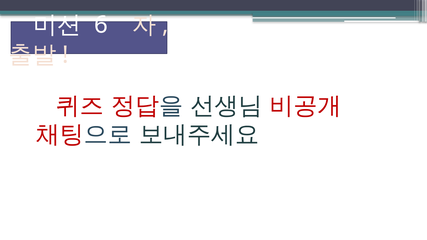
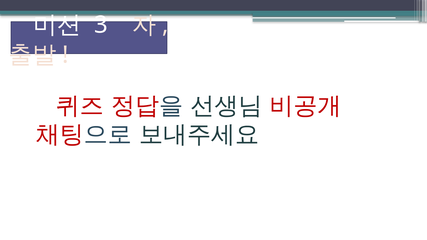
6: 6 -> 3 (101, 25)
